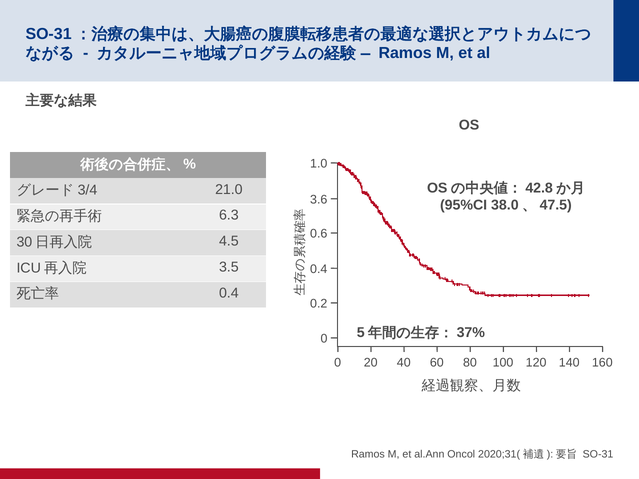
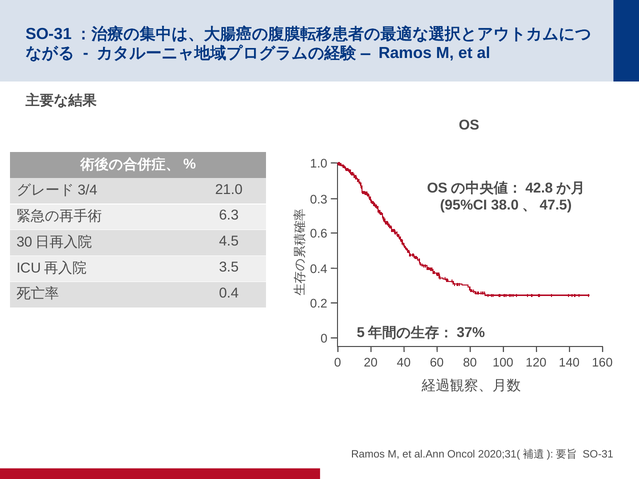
3.6: 3.6 -> 0.3 (319, 200)
